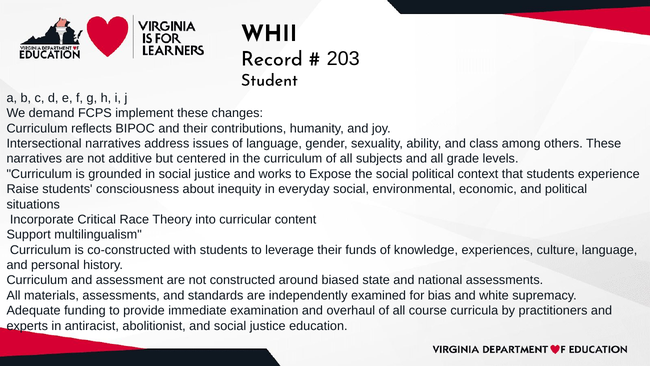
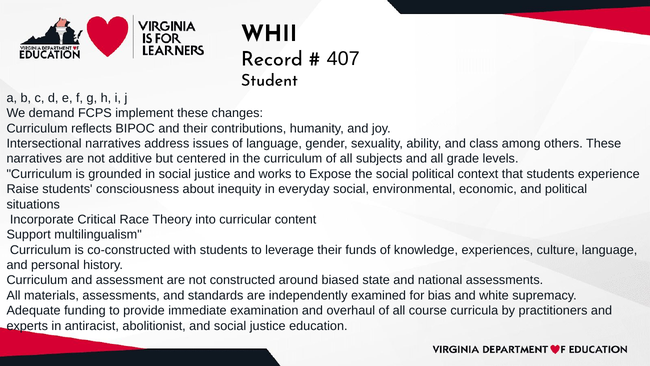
203: 203 -> 407 (343, 59)
